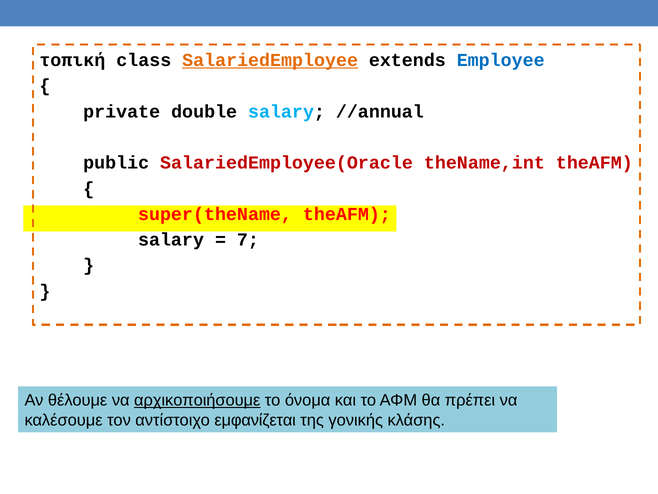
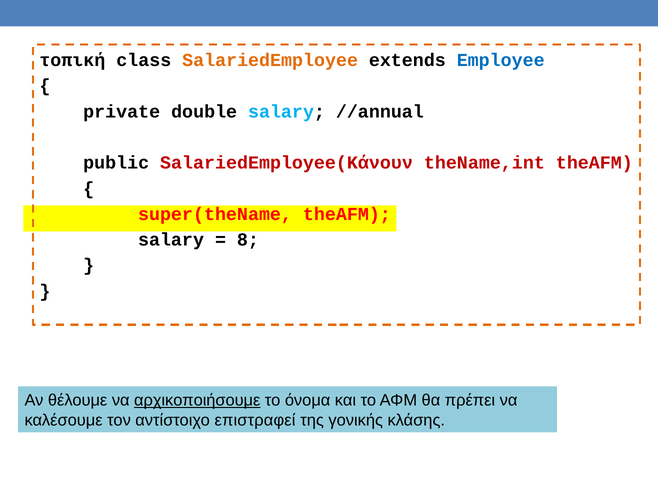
SalariedEmployee underline: present -> none (270, 60)
SalariedEmployee(Oracle: SalariedEmployee(Oracle -> SalariedEmployee(Κάνουν (286, 163)
7: 7 -> 8 (248, 240)
εμφανίζεται: εμφανίζεται -> επιστραφεί (255, 420)
